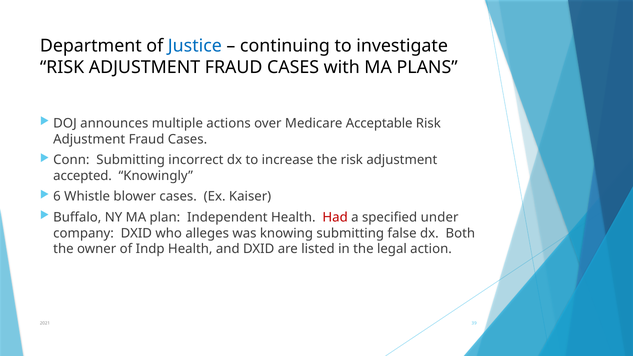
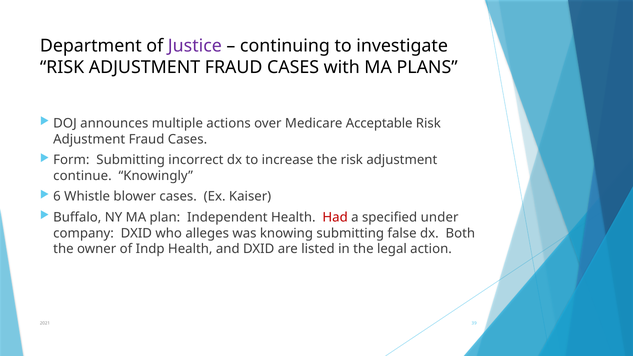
Justice colour: blue -> purple (195, 46)
Conn: Conn -> Form (71, 160)
accepted: accepted -> continue (82, 176)
